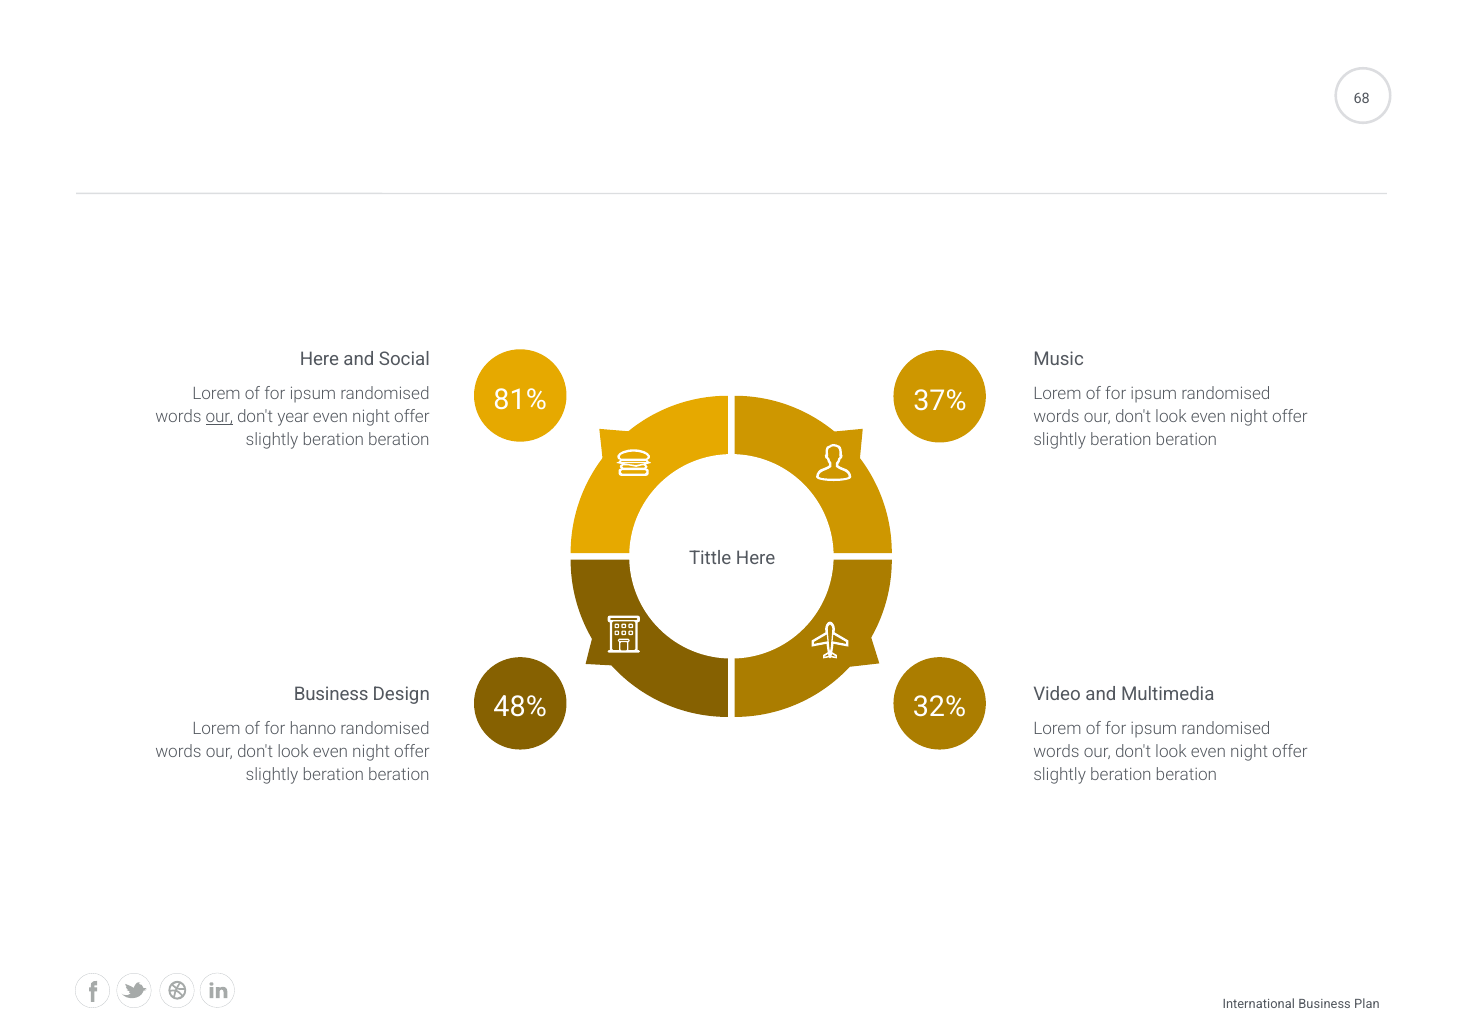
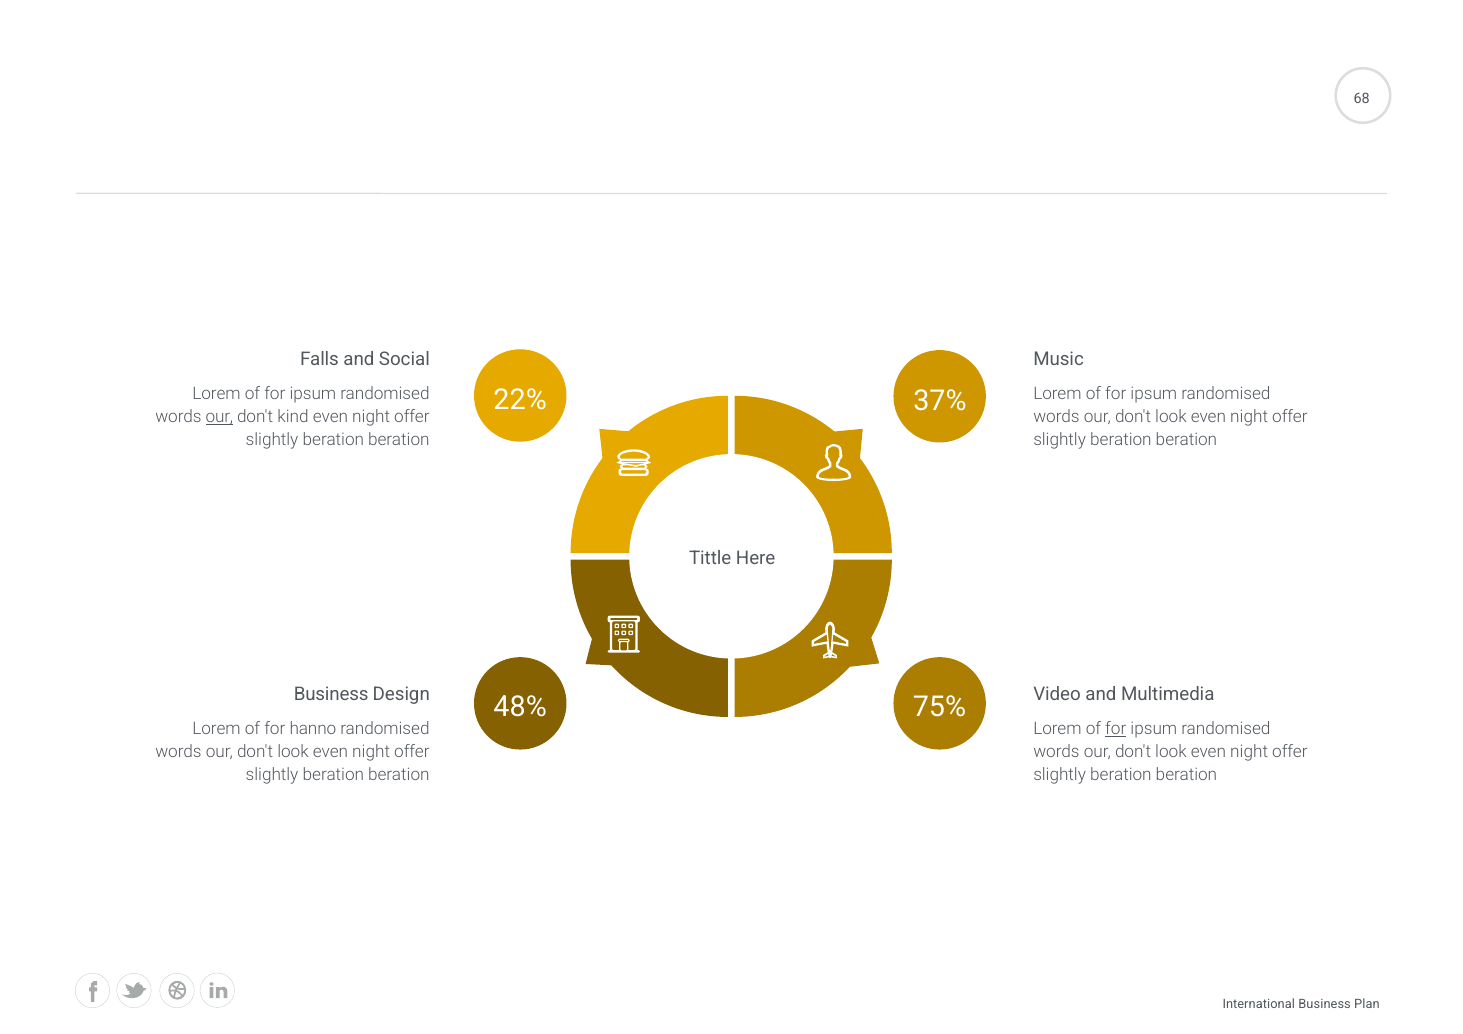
Here: Here -> Falls (319, 360)
81%: 81% -> 22% (520, 400)
year: year -> kind (293, 417)
32%: 32% -> 75% (940, 707)
for underline: none -> present (1116, 729)
